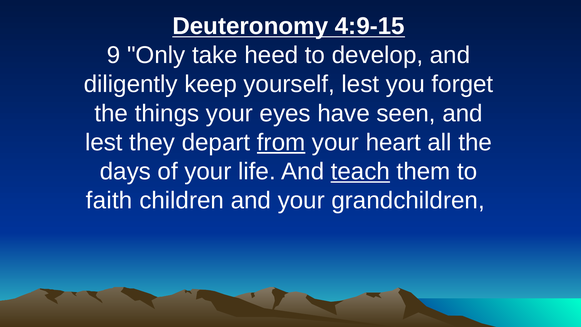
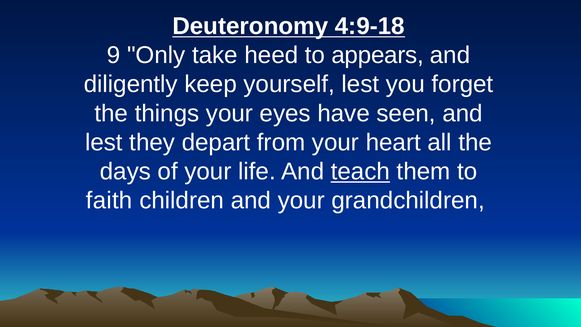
4:9-15: 4:9-15 -> 4:9-18 (370, 26)
develop: develop -> appears (378, 55)
from underline: present -> none (281, 142)
